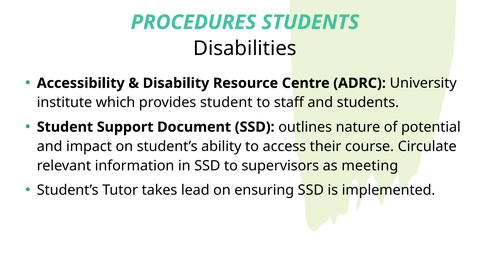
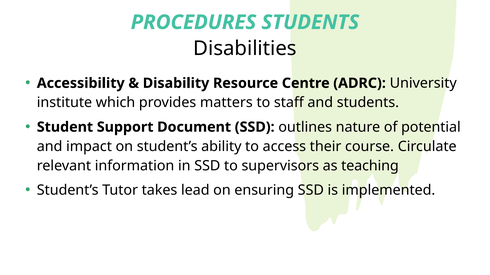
provides student: student -> matters (226, 103)
meeting: meeting -> teaching (370, 166)
